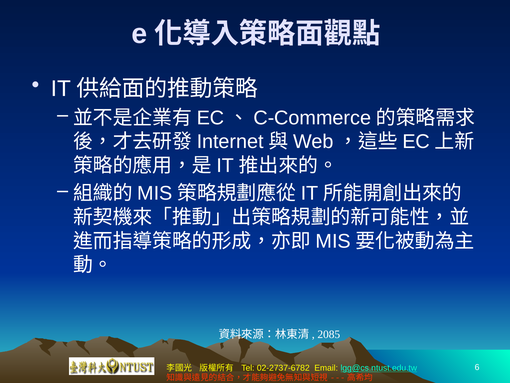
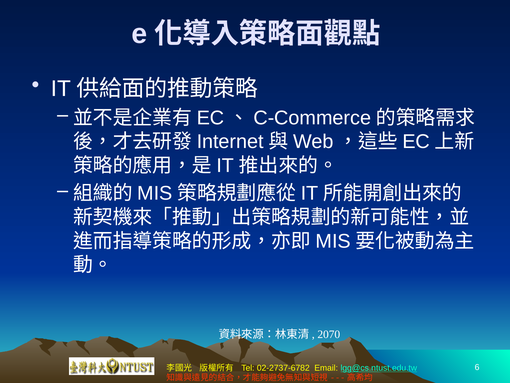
2085: 2085 -> 2070 (329, 334)
